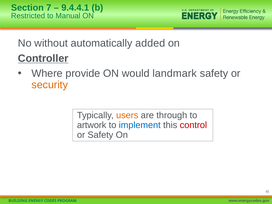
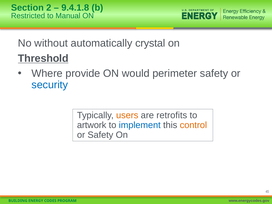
7: 7 -> 2 (49, 8)
9.4.4.1: 9.4.4.1 -> 9.4.1.8 (75, 8)
added: added -> crystal (150, 43)
Controller: Controller -> Threshold (43, 58)
landmark: landmark -> perimeter (175, 73)
security colour: orange -> blue (50, 85)
through: through -> retrofits (172, 115)
control colour: red -> orange (193, 125)
